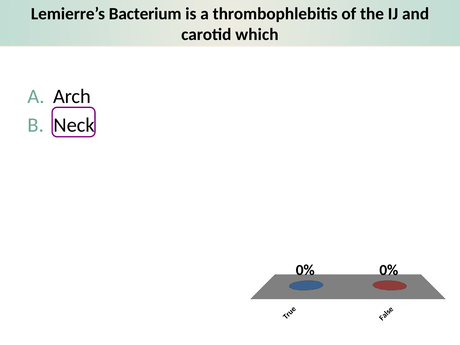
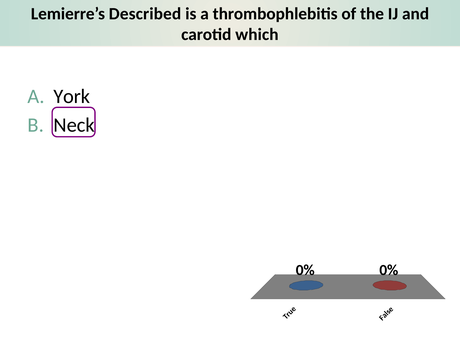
Bacterium: Bacterium -> Described (145, 14)
Arch: Arch -> York (72, 96)
